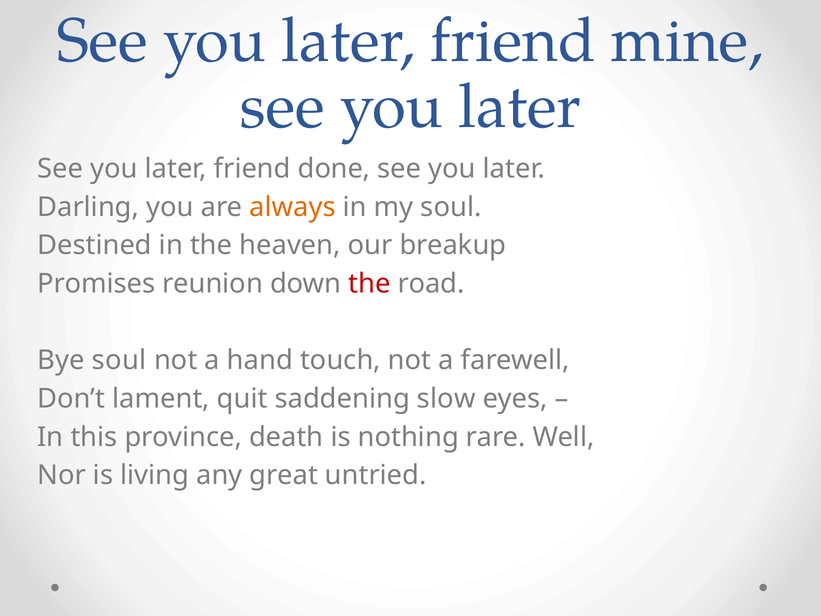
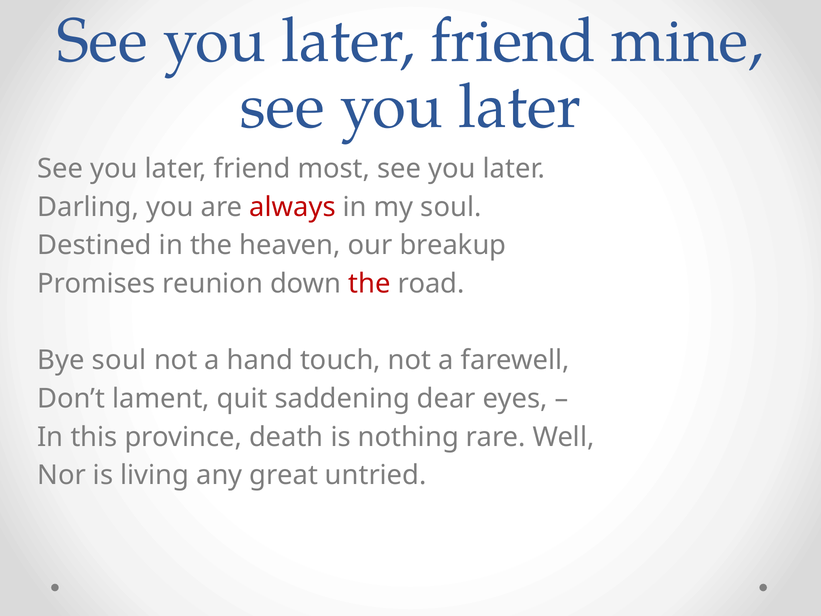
done: done -> most (334, 169)
always colour: orange -> red (292, 207)
slow: slow -> dear (446, 398)
